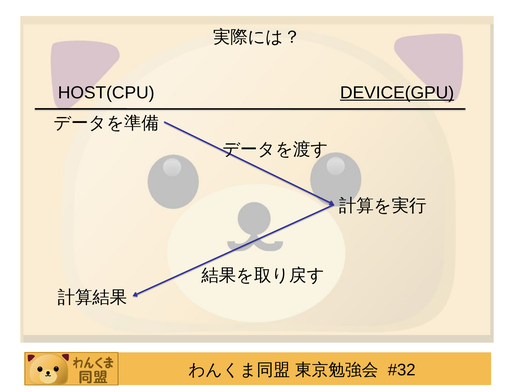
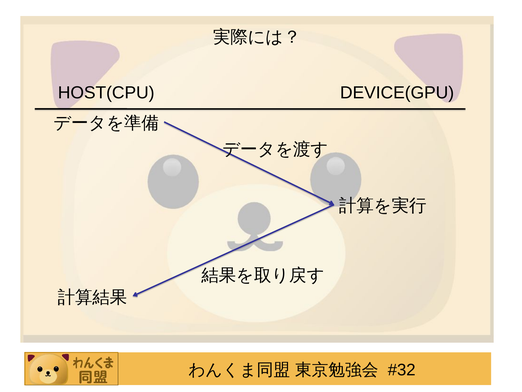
DEVICE(GPU underline: present -> none (397, 93)
